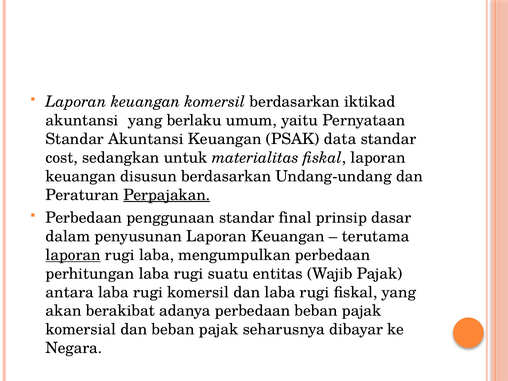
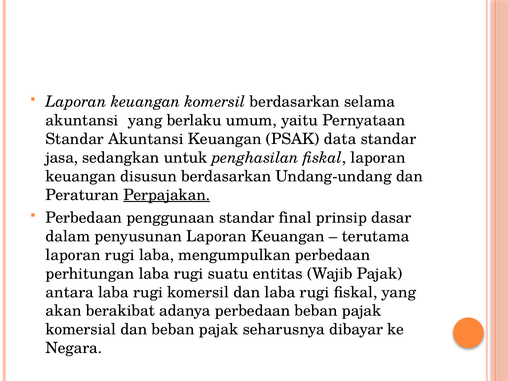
iktikad: iktikad -> selama (370, 102)
cost: cost -> jasa (62, 158)
materialitas: materialitas -> penghasilan (255, 158)
laporan underline: present -> none (73, 255)
